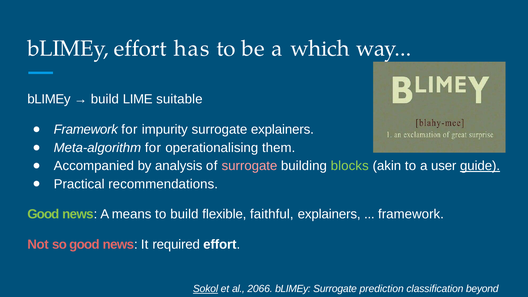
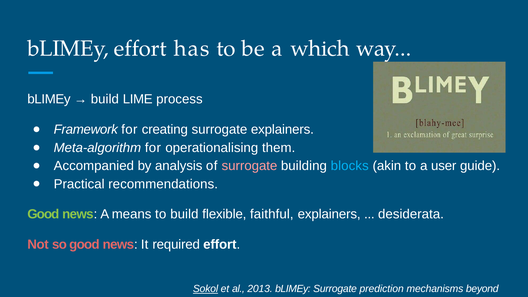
suitable: suitable -> process (179, 99)
impurity: impurity -> creating (165, 130)
blocks colour: light green -> light blue (350, 166)
guide underline: present -> none (480, 166)
framework: framework -> desiderata (411, 214)
2066: 2066 -> 2013 (260, 289)
classiﬁcation: classiﬁcation -> mechanisms (435, 289)
